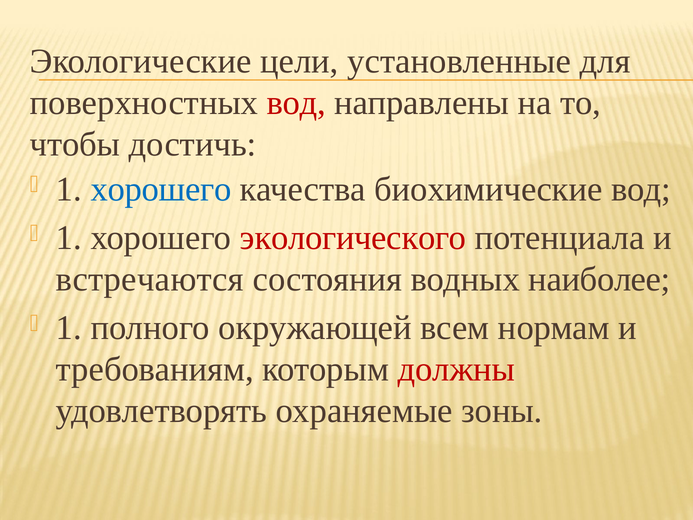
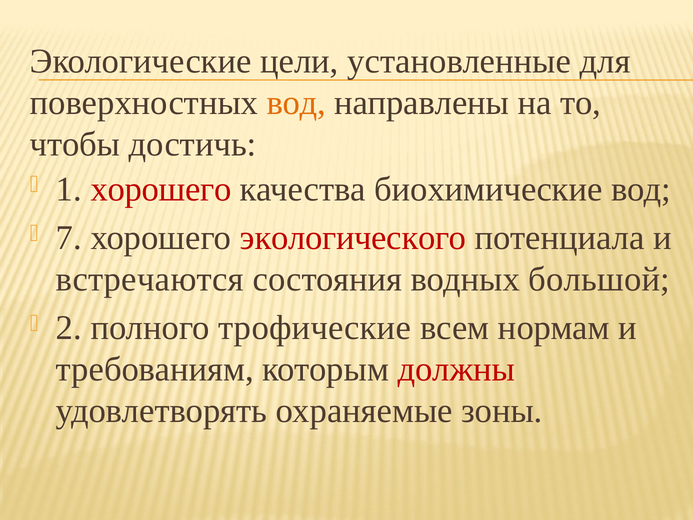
вод colour: red -> orange (296, 103)
хорошего colour: blue -> red (161, 189)
1: 1 -> 7 (69, 238)
наиболее: наиболее -> большой (599, 279)
1: 1 -> 2 (69, 328)
окружающей: окружающей -> трофические (315, 328)
